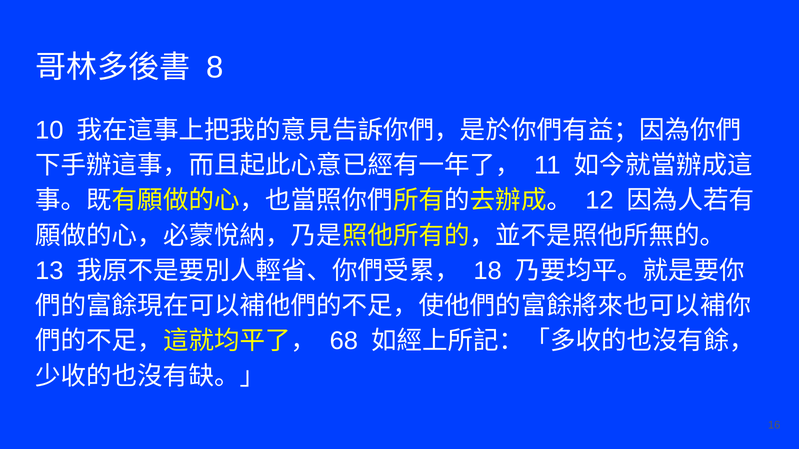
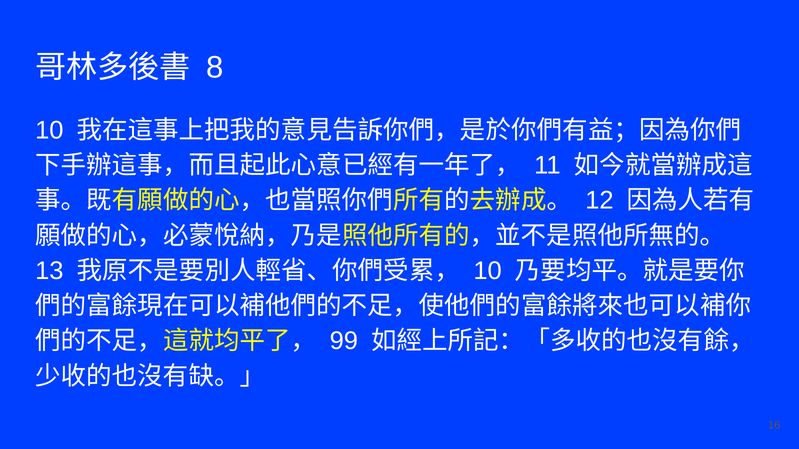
18: 18 -> 10 (488, 271)
68: 68 -> 99 (344, 341)
